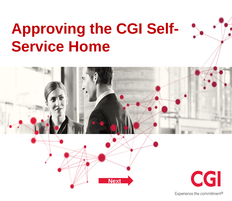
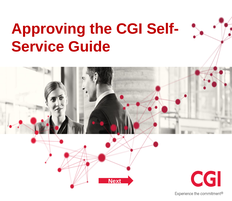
Home: Home -> Guide (89, 47)
